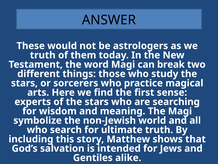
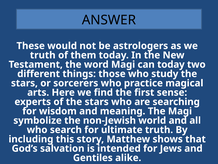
can break: break -> today (171, 64)
